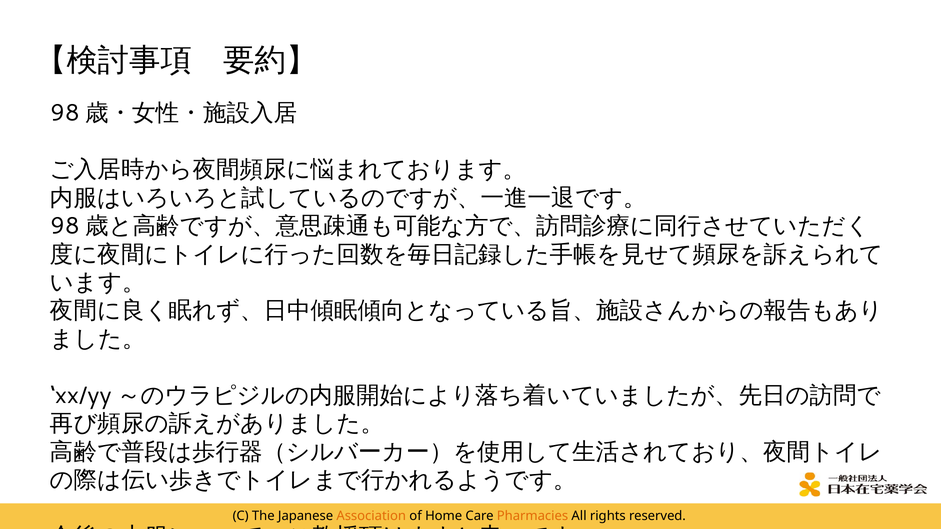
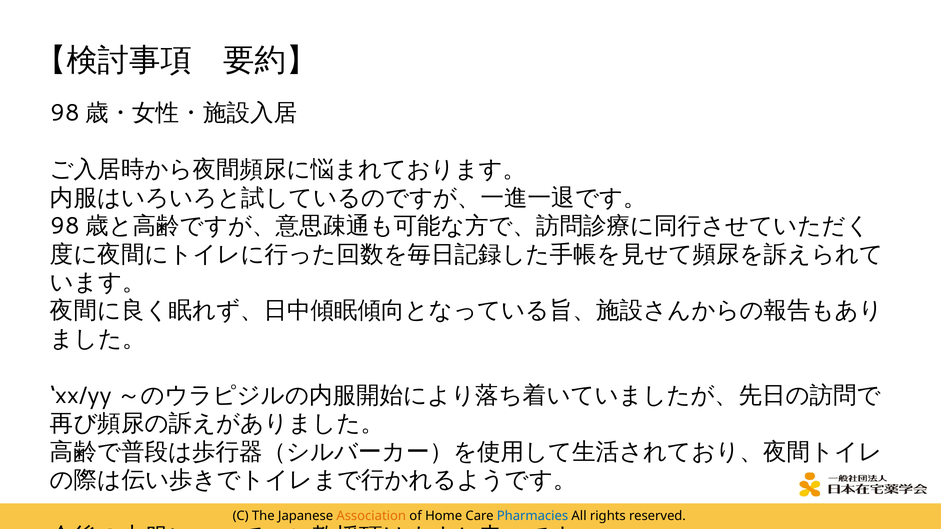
Pharmacies colour: orange -> blue (533, 516)
